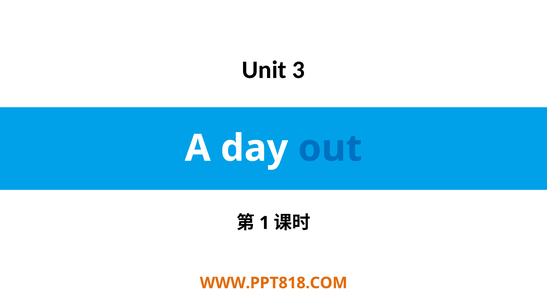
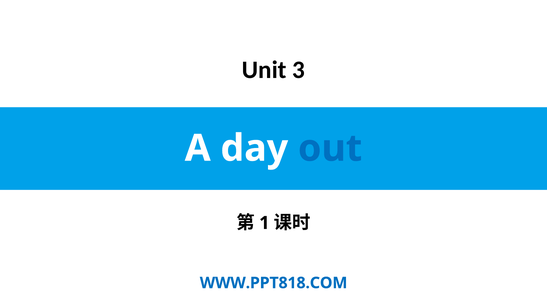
WWW.PPT818.COM colour: orange -> blue (274, 283)
